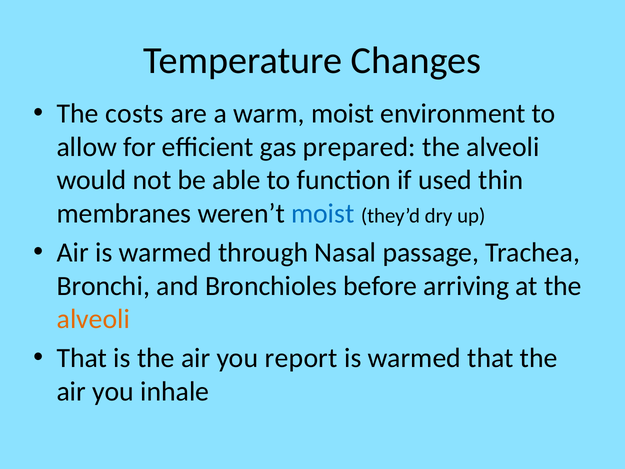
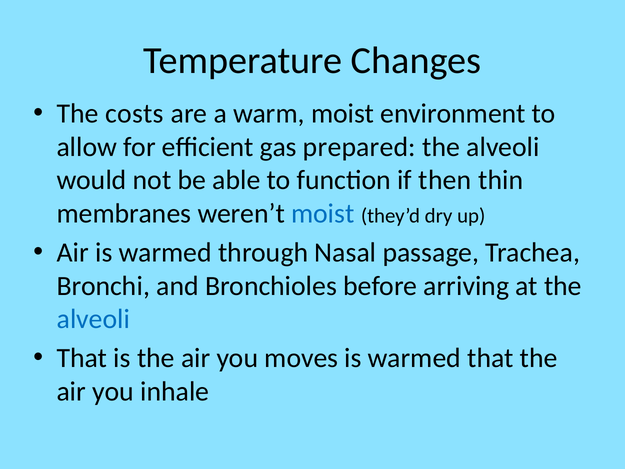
used: used -> then (445, 180)
alveoli colour: orange -> blue (93, 319)
report: report -> moves (301, 358)
